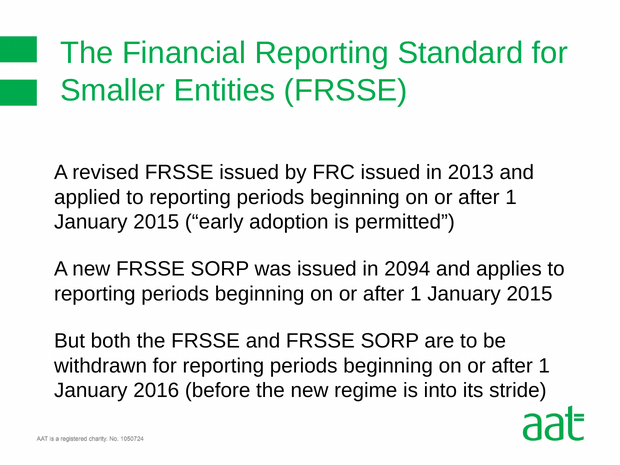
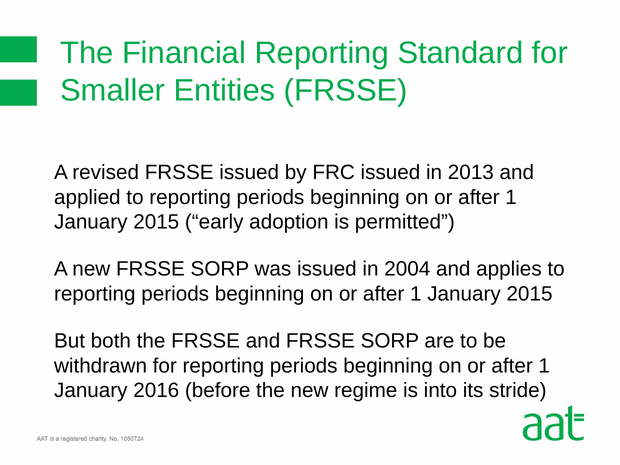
2094: 2094 -> 2004 (407, 269)
